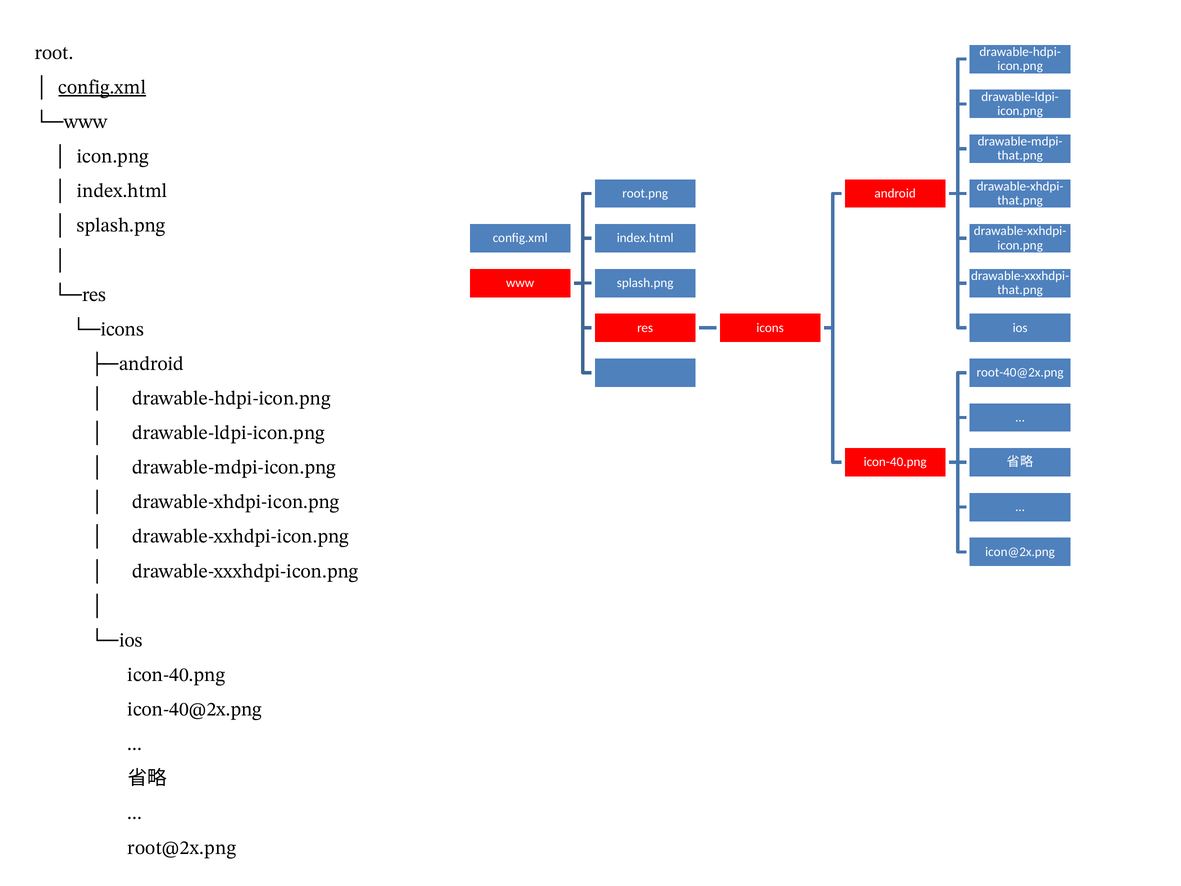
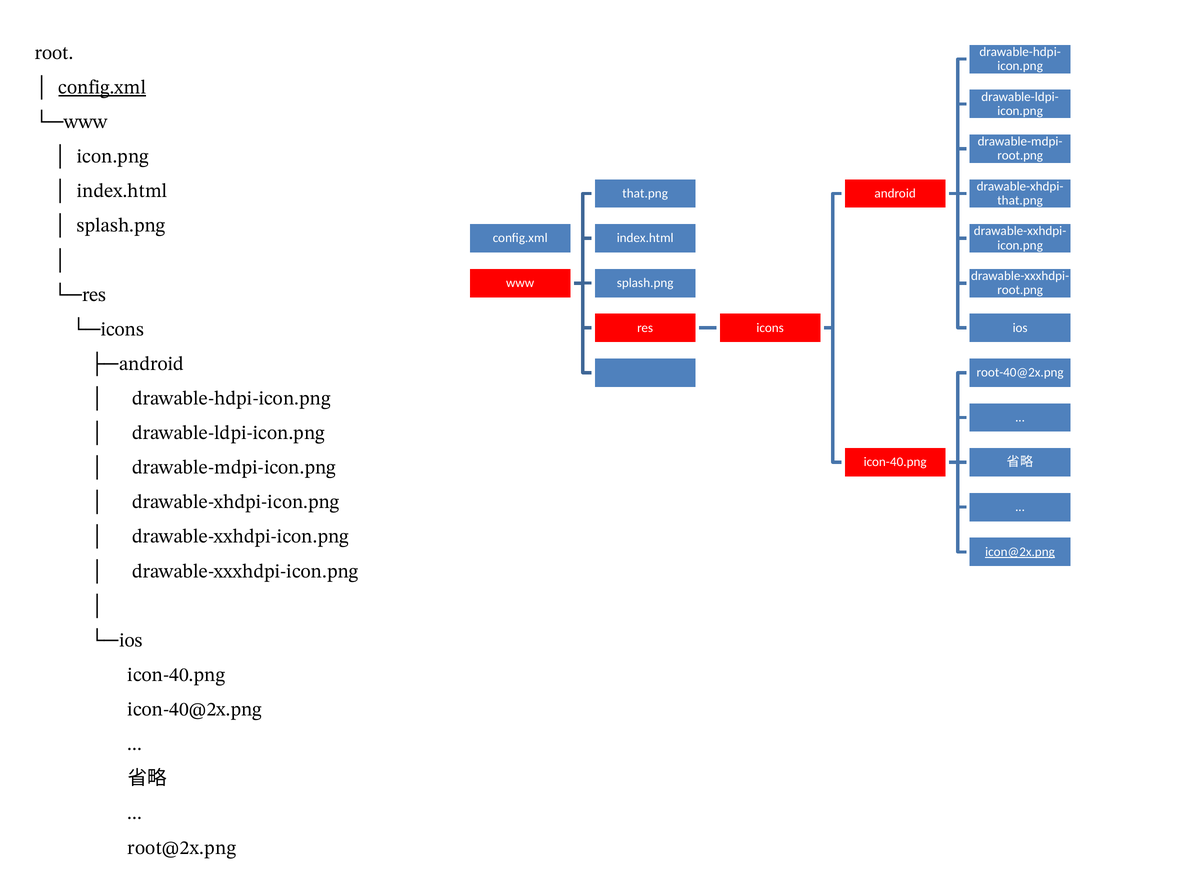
that.png: that.png -> root.png (1020, 156)
root.png: root.png -> that.png (645, 193)
that.png: that.png -> root.png (1020, 290)
icon@2x.png underline: none -> present (1020, 552)
